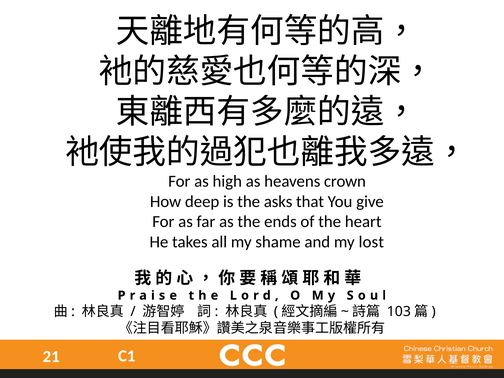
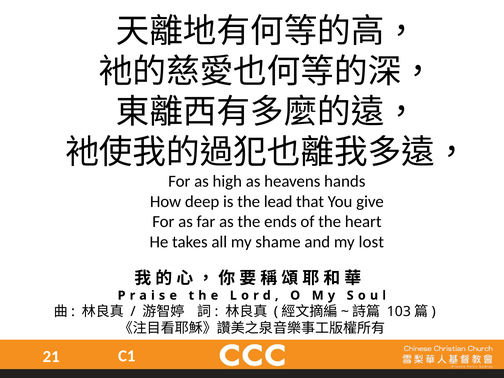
crown: crown -> hands (345, 181)
asks: asks -> lead (278, 202)
